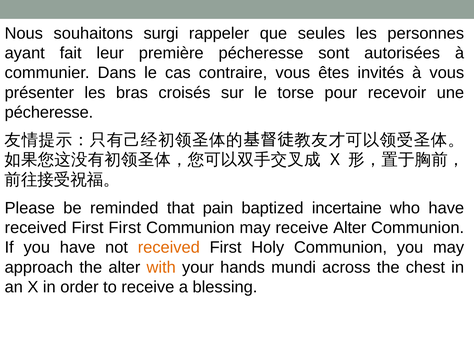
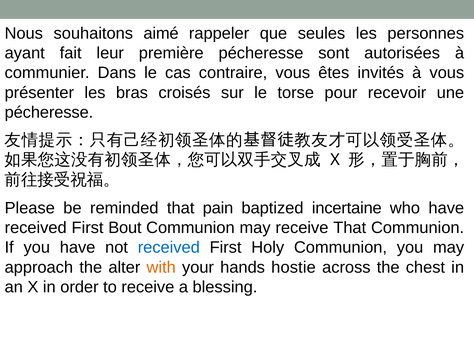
surgi: surgi -> aimé (161, 33)
First First: First -> Bout (125, 227)
receive Alter: Alter -> That (350, 227)
received colour: orange -> blue (169, 247)
mundi: mundi -> hostie (294, 267)
